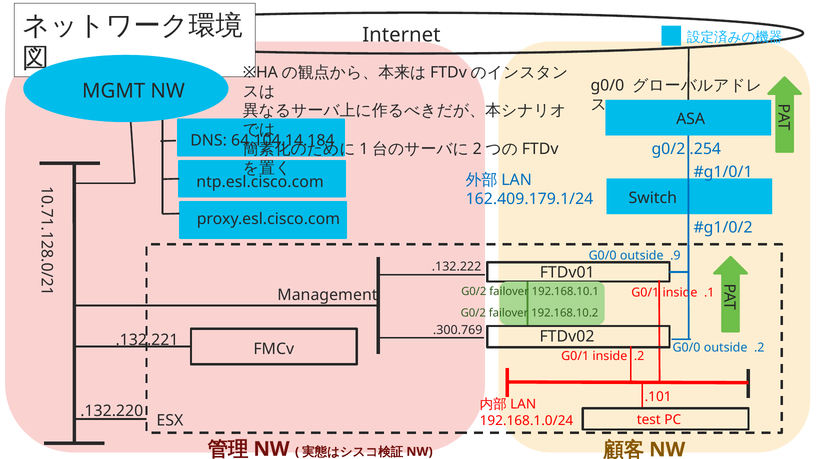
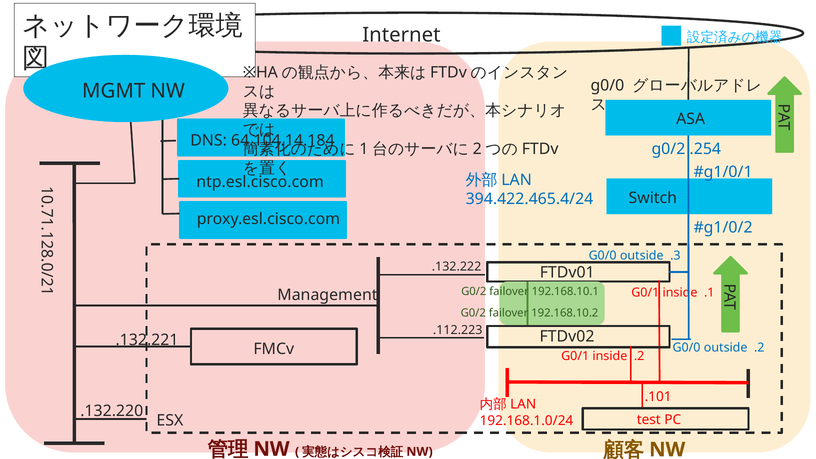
162.409.179.1/24: 162.409.179.1/24 -> 394.422.465.4/24 (529, 199)
.9: .9 -> .3 (675, 255)
.300.769: .300.769 -> .112.223 (458, 330)
